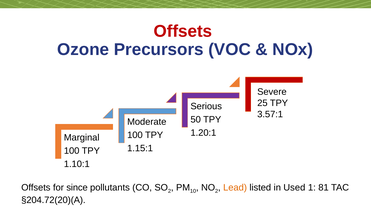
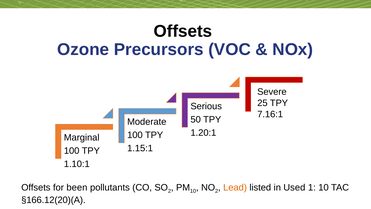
Offsets colour: red -> black (183, 31)
3.57:1: 3.57:1 -> 7.16:1 (270, 114)
since: since -> been (77, 187)
1 81: 81 -> 10 (324, 187)
§204.72(20)(A: §204.72(20)(A -> §166.12(20)(A (53, 200)
